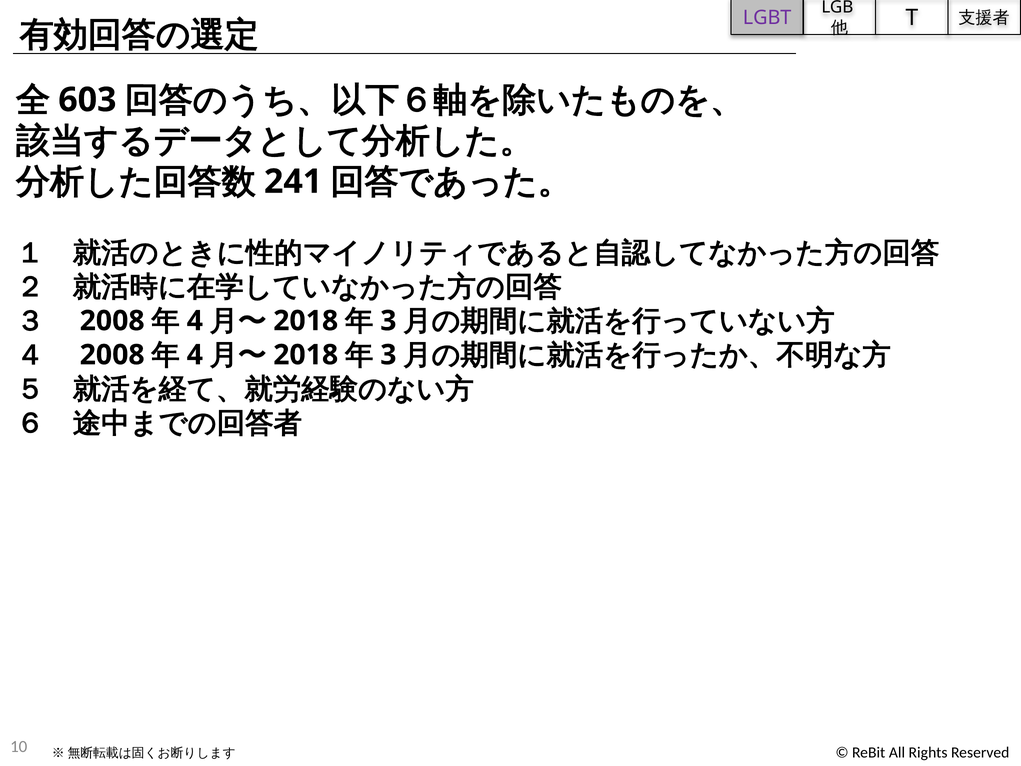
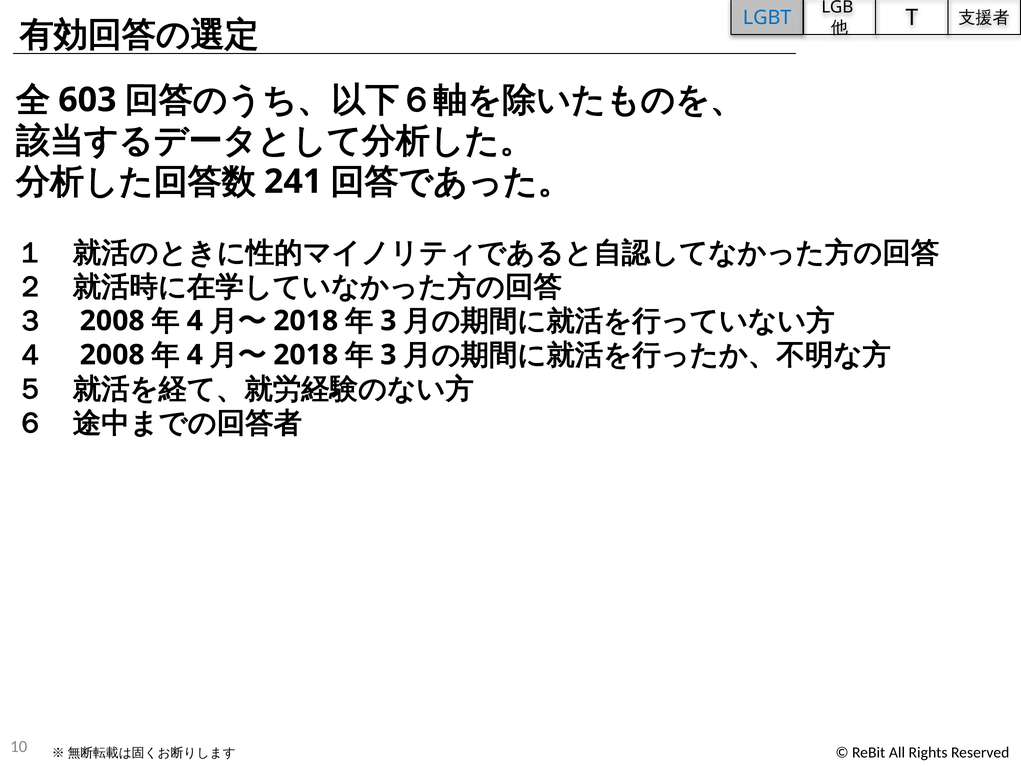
LGBT colour: purple -> blue (767, 18)
